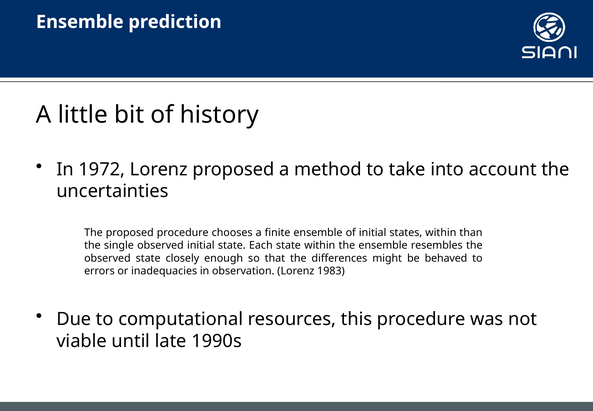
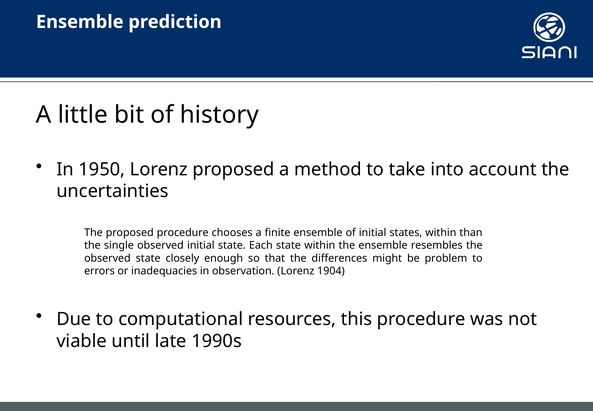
1972: 1972 -> 1950 (102, 169)
behaved: behaved -> problem (446, 258)
1983: 1983 -> 1904 (331, 271)
